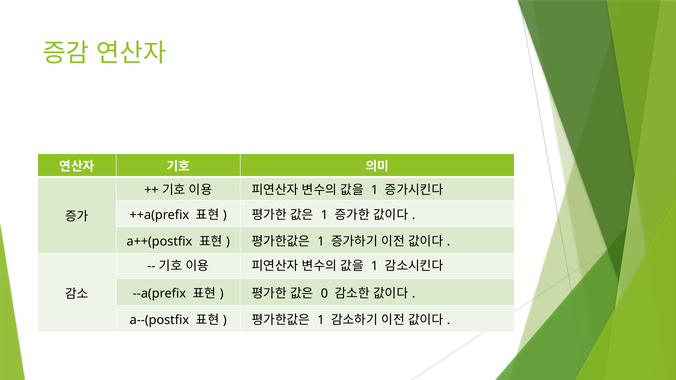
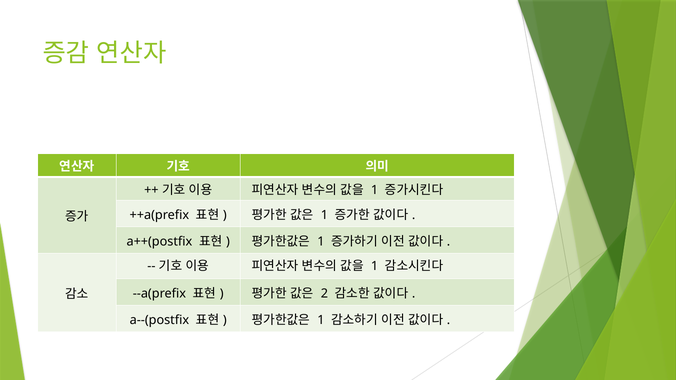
0: 0 -> 2 (324, 294)
